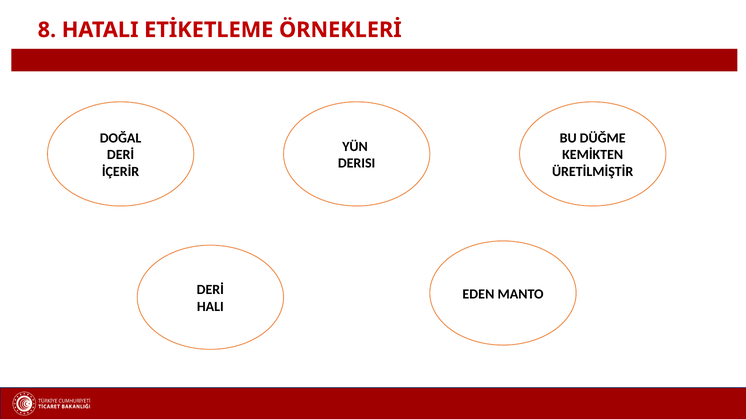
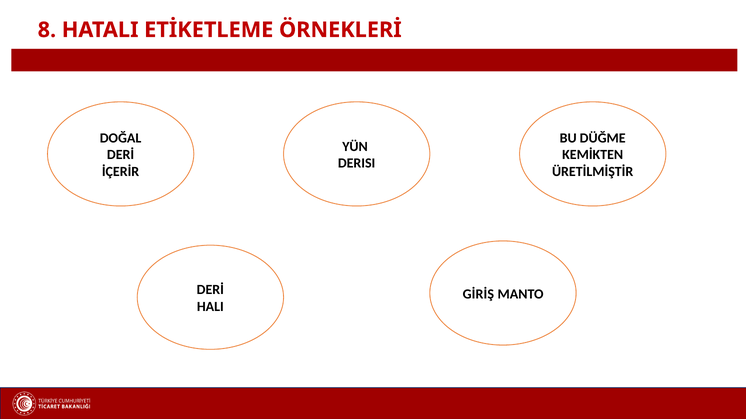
EDEN: EDEN -> GİRİŞ (478, 294)
